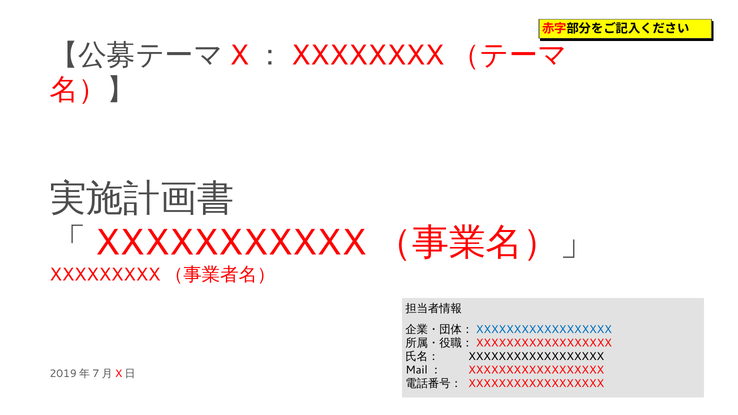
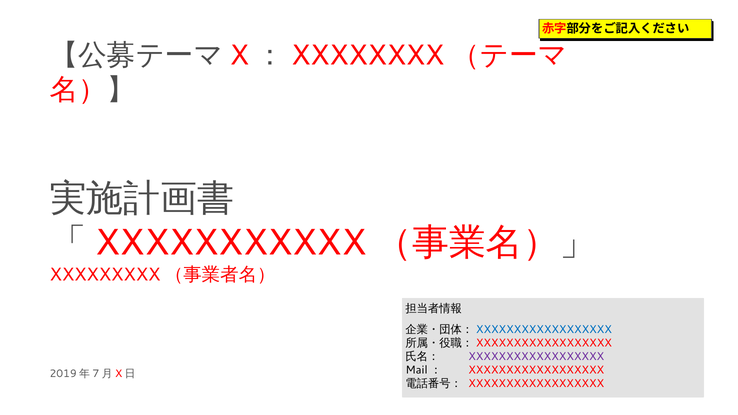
XXXXXXXXXXXXXXXXXX colour: black -> purple (536, 357)
